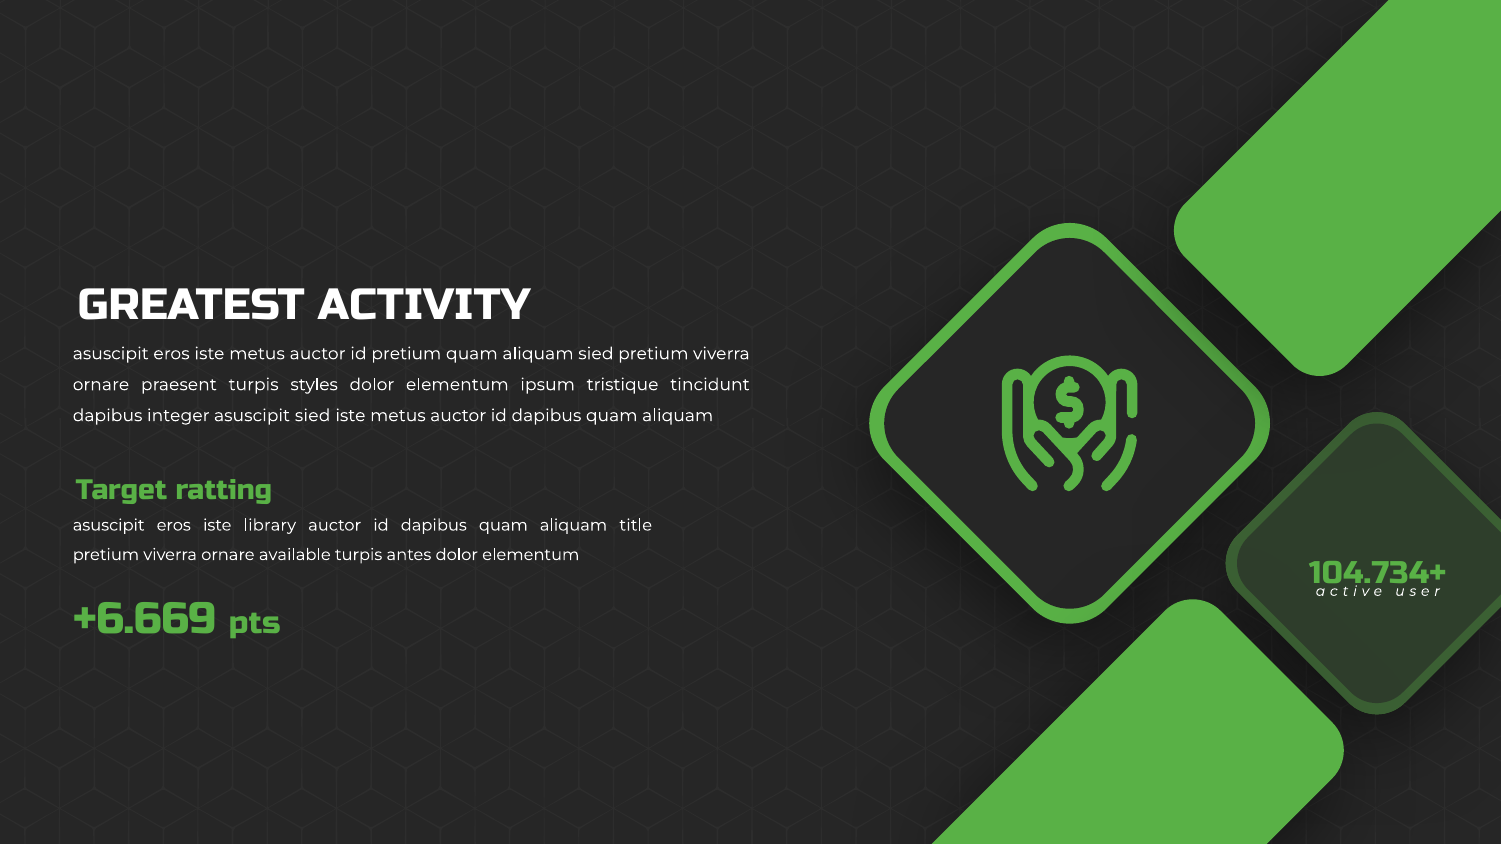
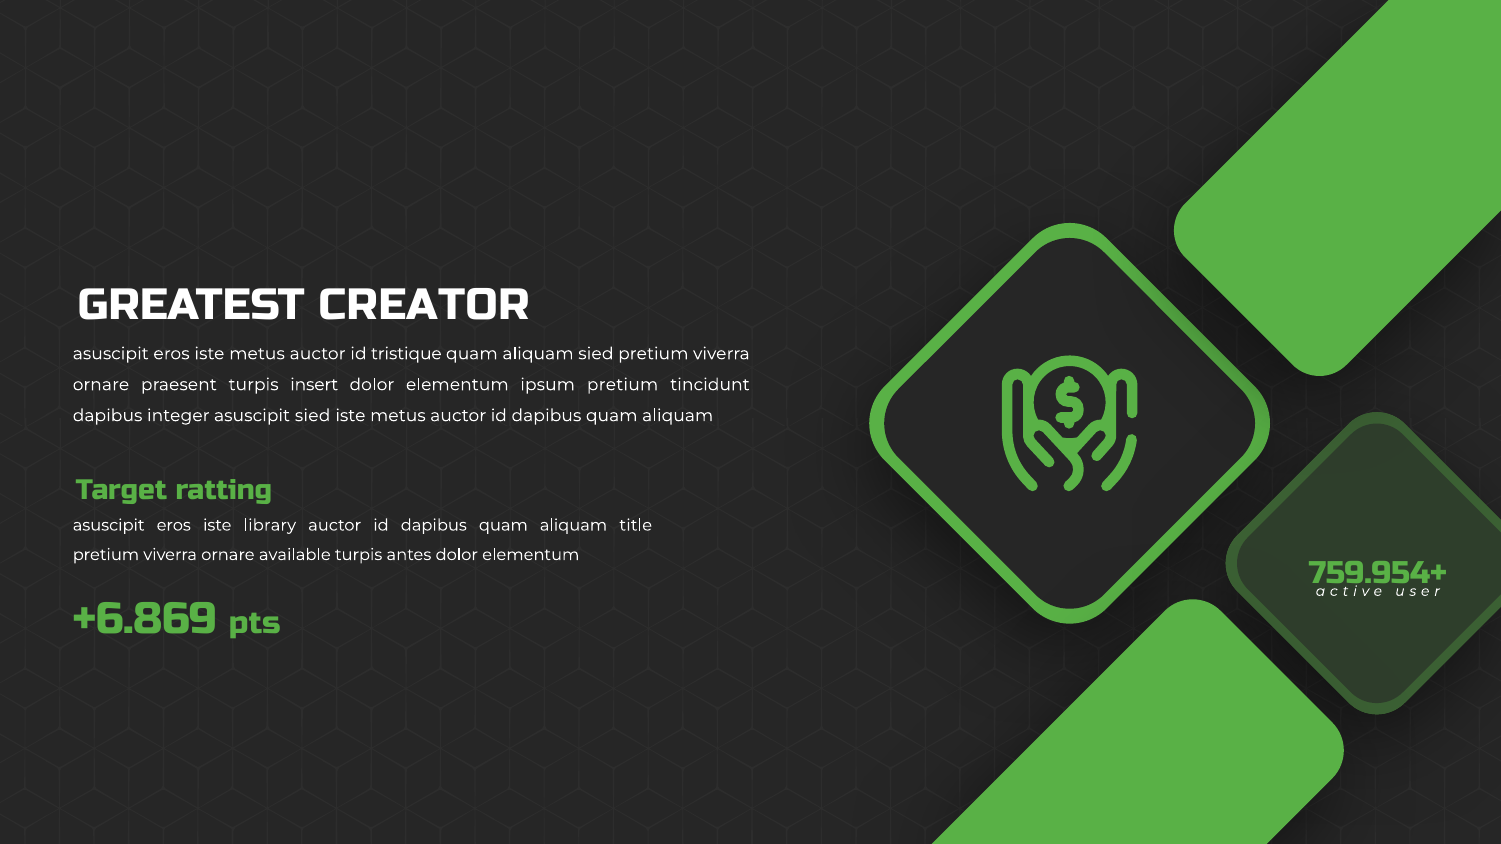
ACTIVITY: ACTIVITY -> CREATOR (424, 305)
id pretium: pretium -> tristique (406, 354)
styles: styles -> insert (314, 385)
ipsum tristique: tristique -> pretium (622, 385)
104.734+: 104.734+ -> 759.954+ (1378, 573)
+6.669: +6.669 -> +6.869 (145, 619)
